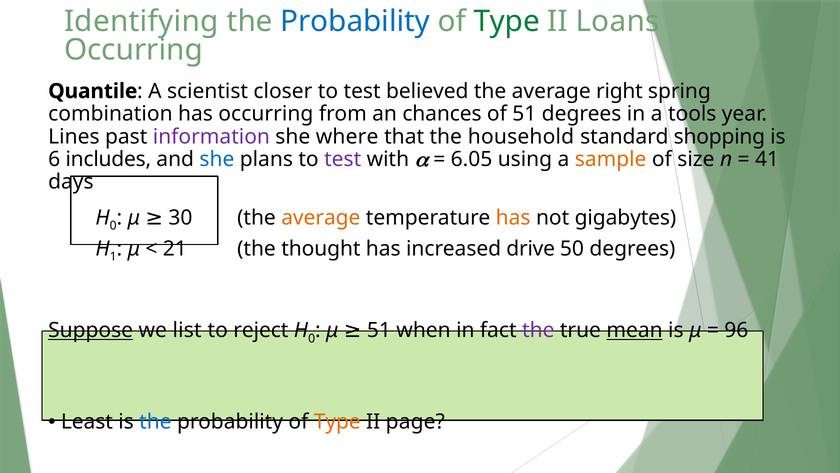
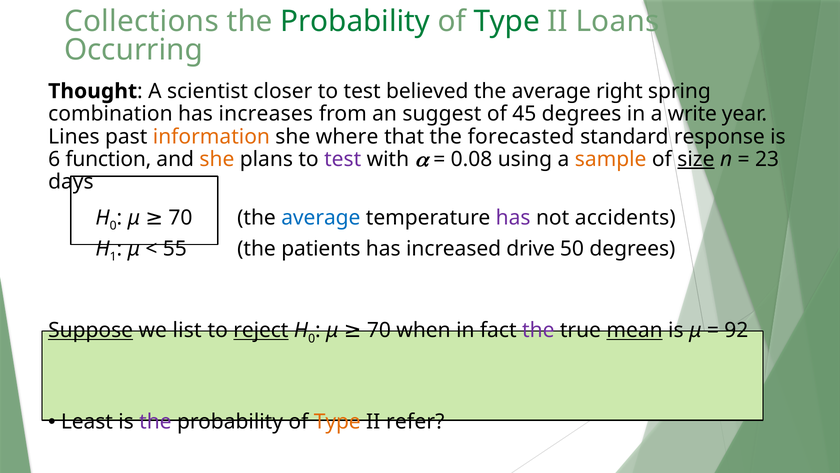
Identifying: Identifying -> Collections (141, 21)
Probability colour: blue -> green (355, 21)
Quantile: Quantile -> Thought (93, 91)
has occurring: occurring -> increases (266, 114)
chances: chances -> suggest (442, 114)
of 51: 51 -> 45 (524, 114)
tools: tools -> write (692, 114)
information colour: purple -> orange (211, 136)
household: household -> forecasted (521, 136)
shopping: shopping -> response (719, 136)
includes: includes -> function (108, 159)
she colour: blue -> orange (217, 159)
6.05: 6.05 -> 0.08 (472, 159)
size underline: none -> present (696, 159)
41: 41 -> 23 (767, 159)
average colour: orange -> blue (321, 217)
has colour: orange -> purple (513, 217)
gigabytes: gigabytes -> accidents (625, 217)
30: 30 -> 70 (180, 217)
21: 21 -> 55 (175, 248)
thought: thought -> patients (321, 248)
96: 96 -> 92 (736, 330)
reject underline: none -> present (261, 330)
51: 51 -> 70 (379, 330)
the colour: blue -> purple (155, 421)
page: page -> refer (415, 421)
